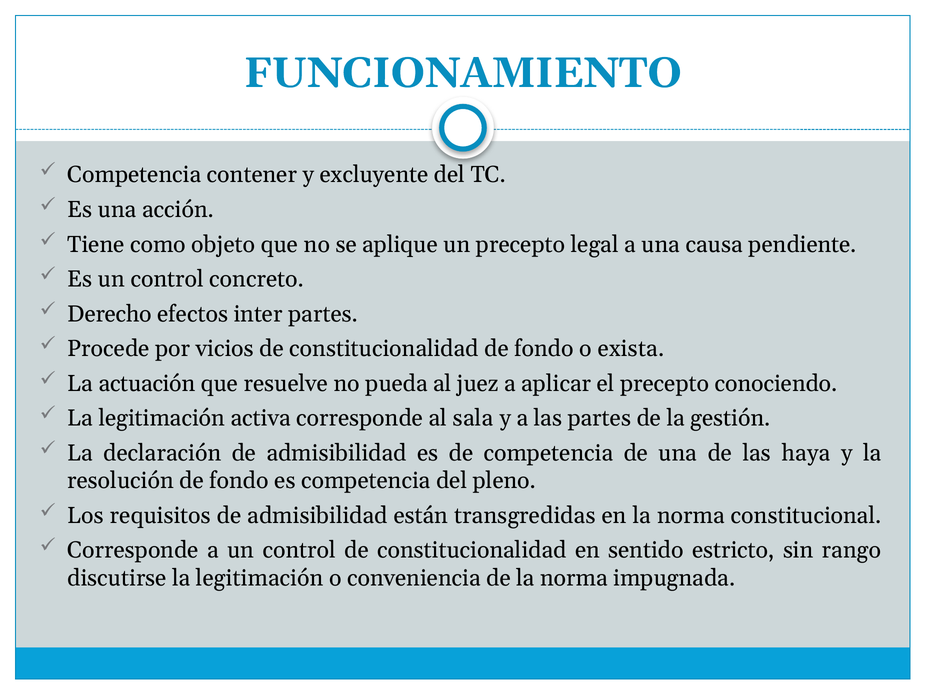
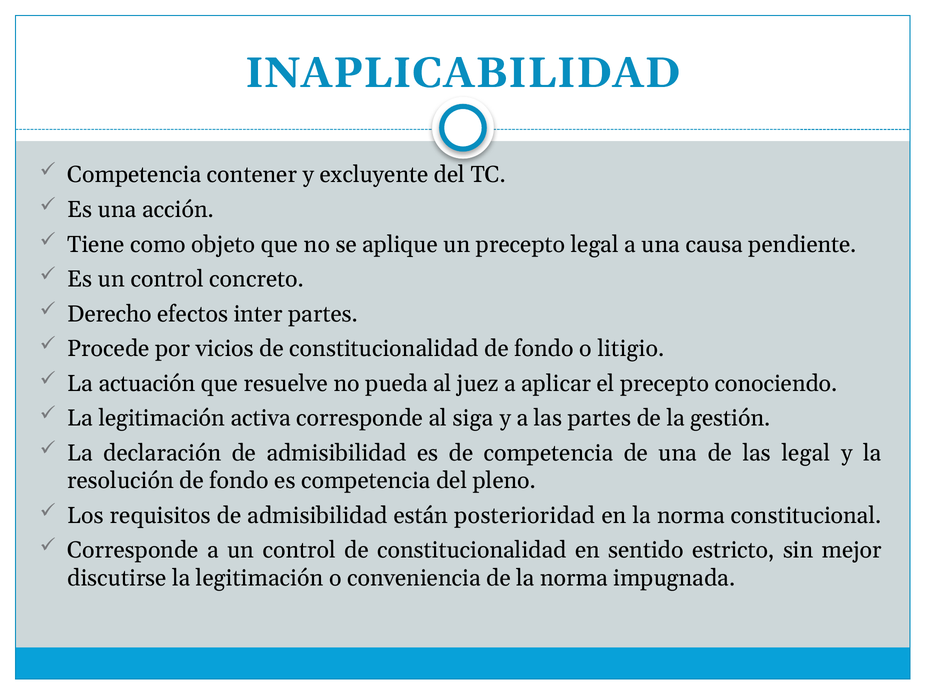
FUNCIONAMIENTO: FUNCIONAMIENTO -> INAPLICABILIDAD (462, 73)
exista: exista -> litigio (631, 348)
sala: sala -> siga (473, 418)
las haya: haya -> legal (806, 453)
transgredidas: transgredidas -> posterioridad (525, 515)
rango: rango -> mejor (852, 550)
